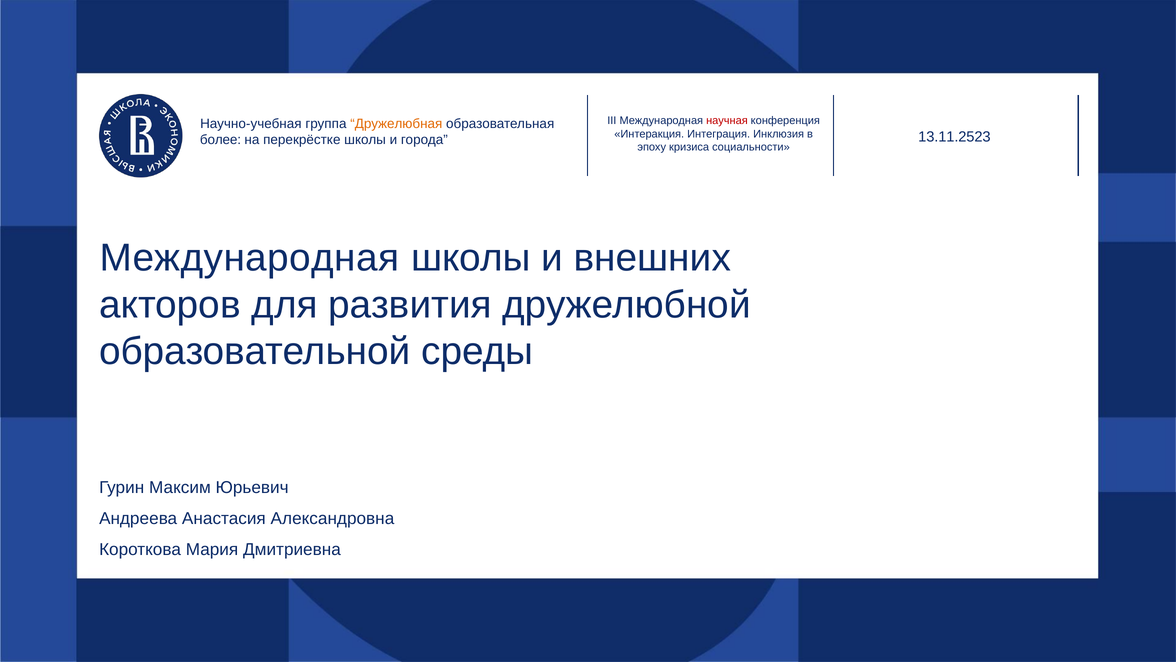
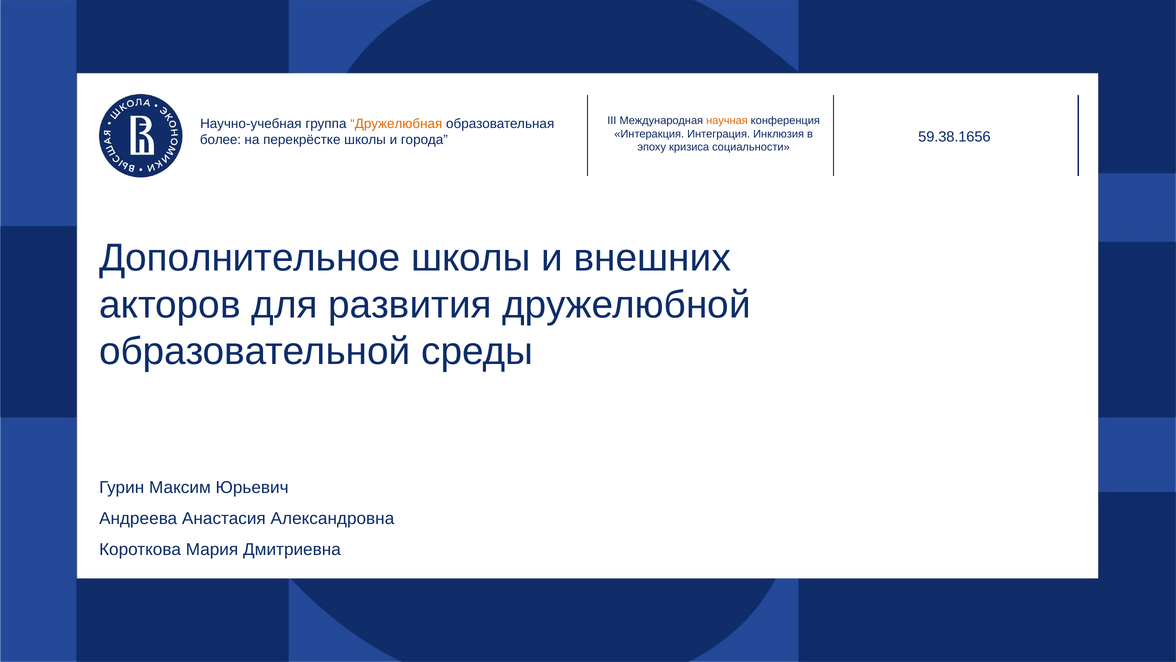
научная colour: red -> orange (727, 121)
13.11.2523: 13.11.2523 -> 59.38.1656 (954, 137)
Международная: Международная -> Дополнительное (250, 258)
